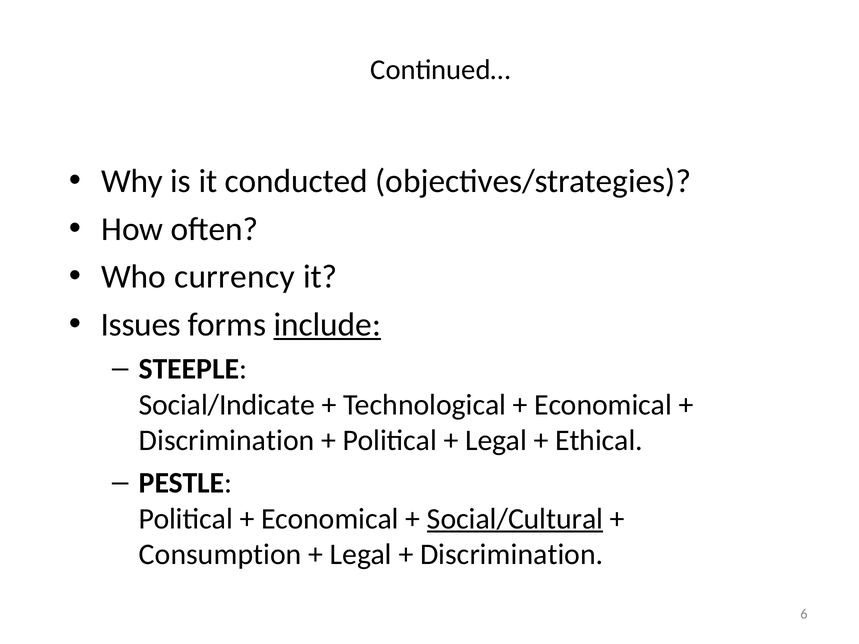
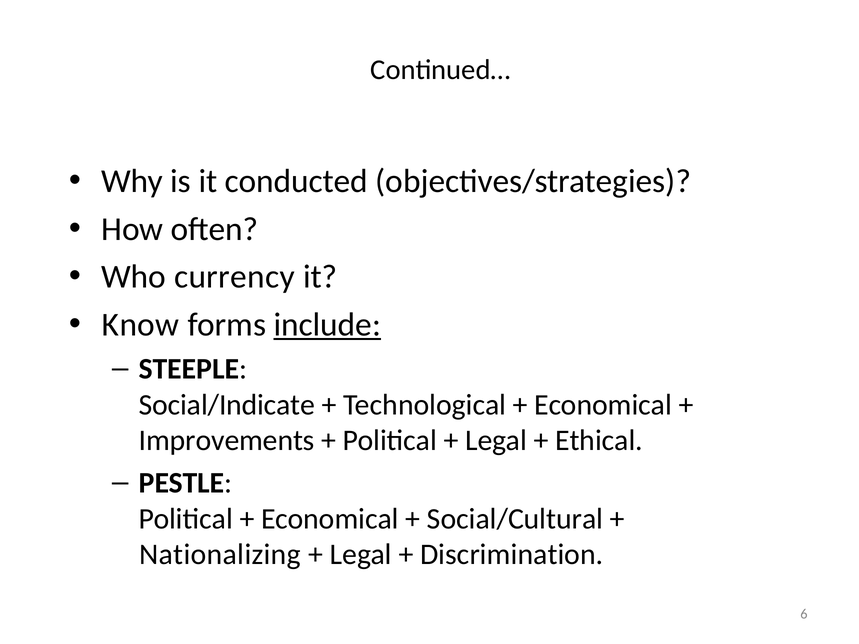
Issues: Issues -> Know (141, 325)
Discrimination: Discrimination -> Improvements (227, 441)
Social/Cultural underline: present -> none (515, 519)
Consumption: Consumption -> Nationalizing (220, 555)
